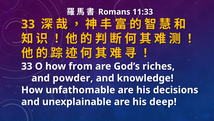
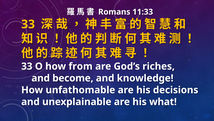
powder: powder -> become (73, 78)
deep: deep -> what (163, 101)
